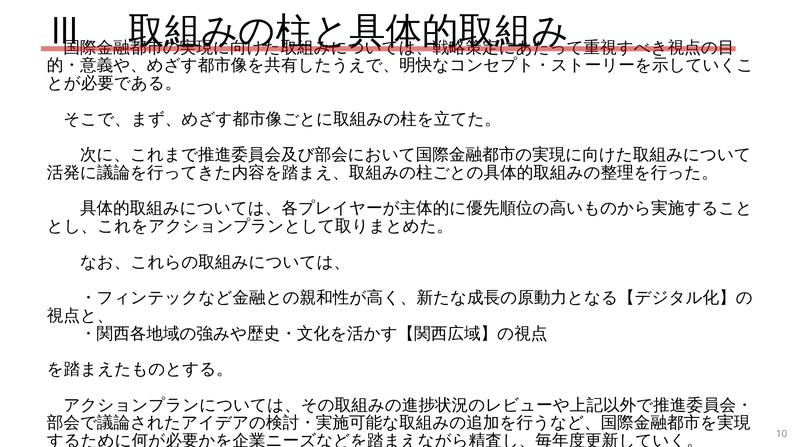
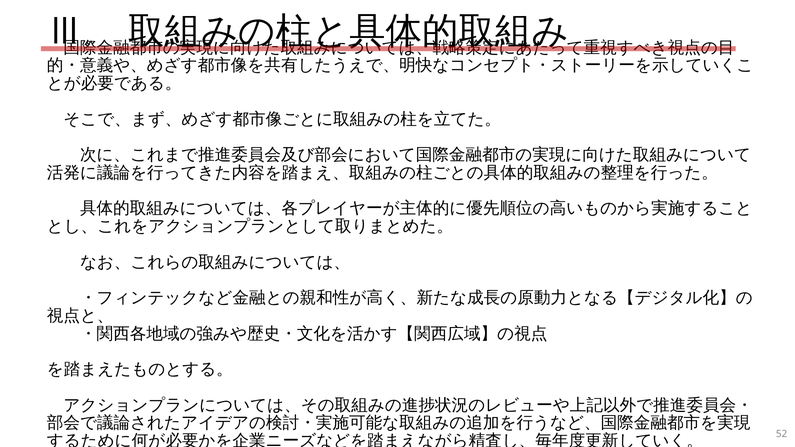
10: 10 -> 52 (782, 434)
